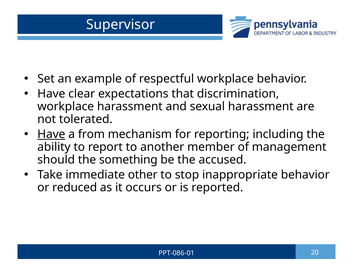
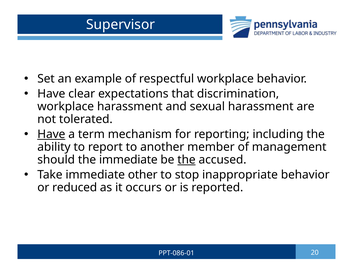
from: from -> term (91, 134)
the something: something -> immediate (128, 160)
the underline: none -> present (186, 160)
